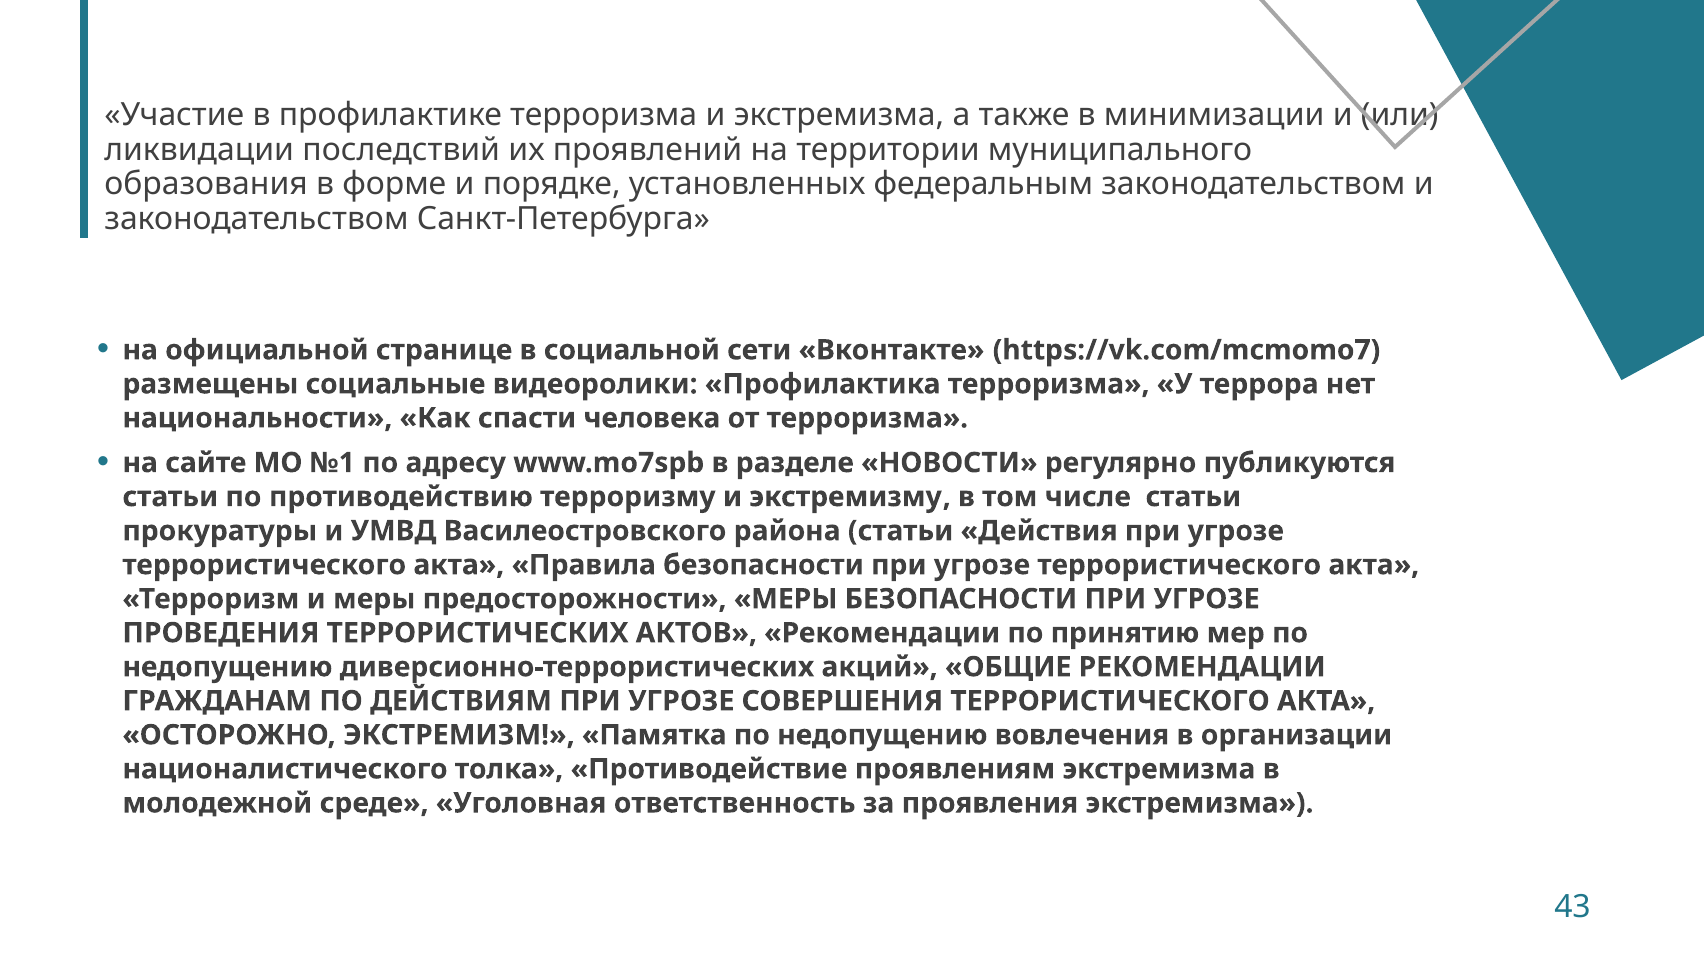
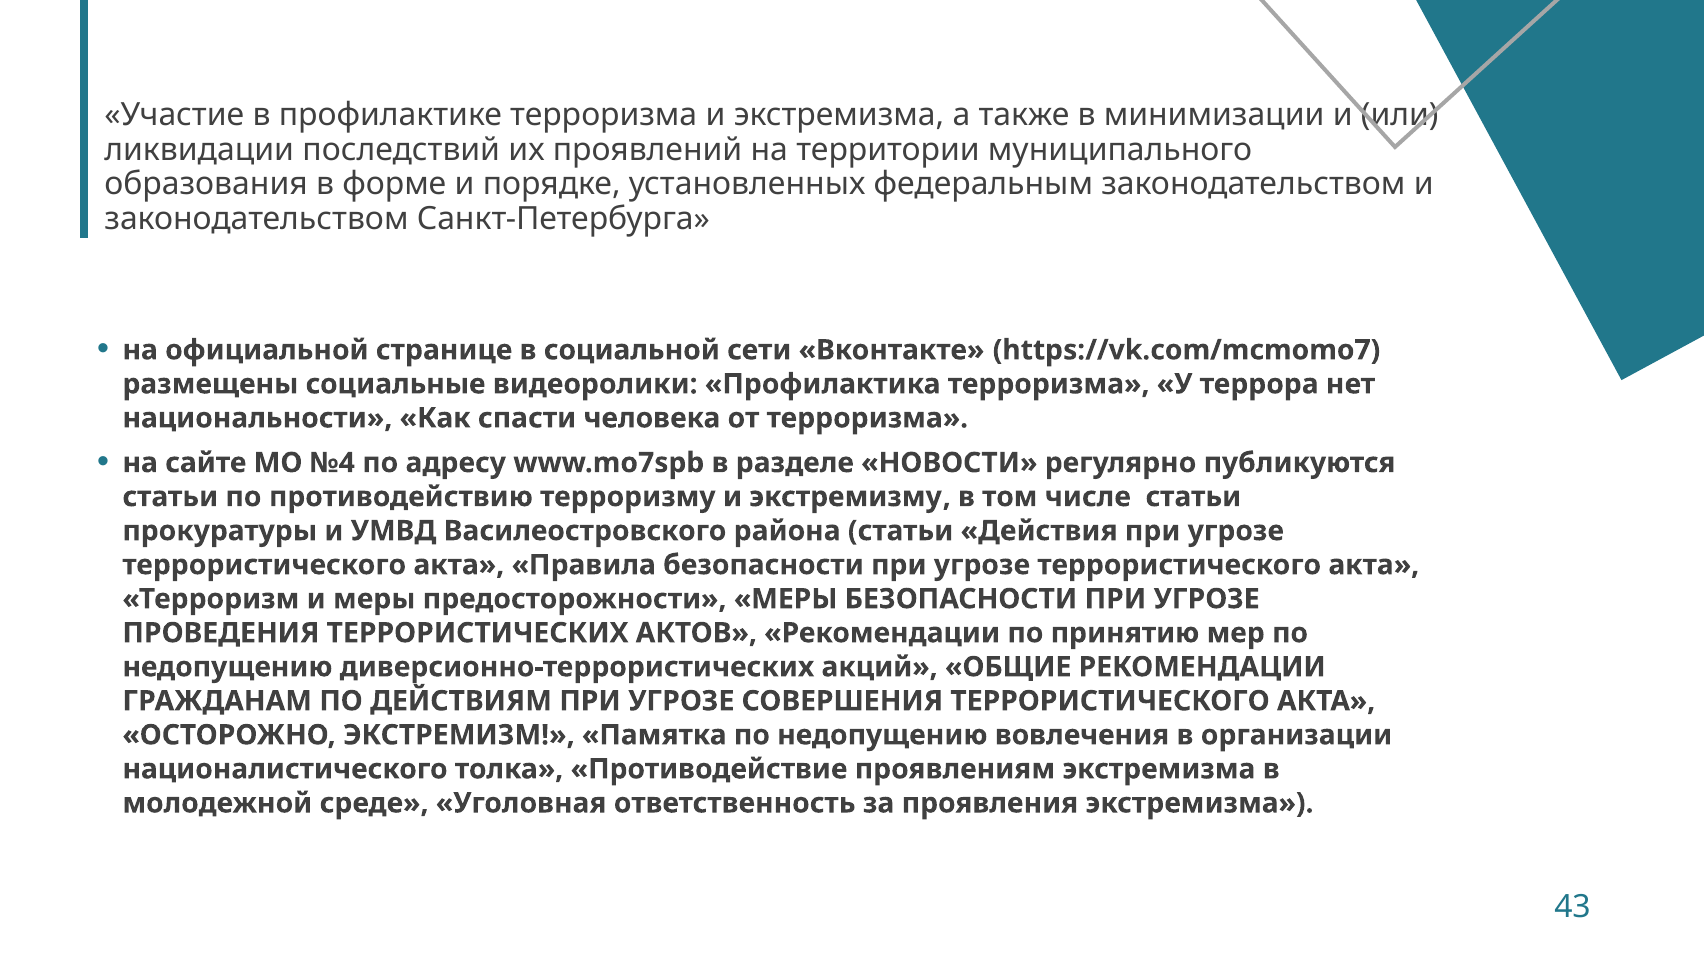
№1: №1 -> №4 (332, 463)
